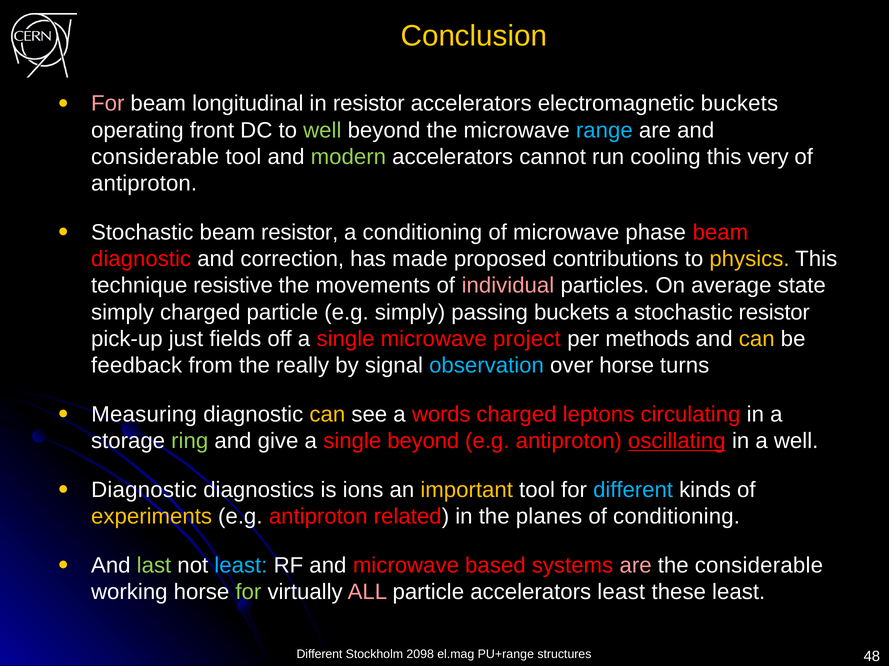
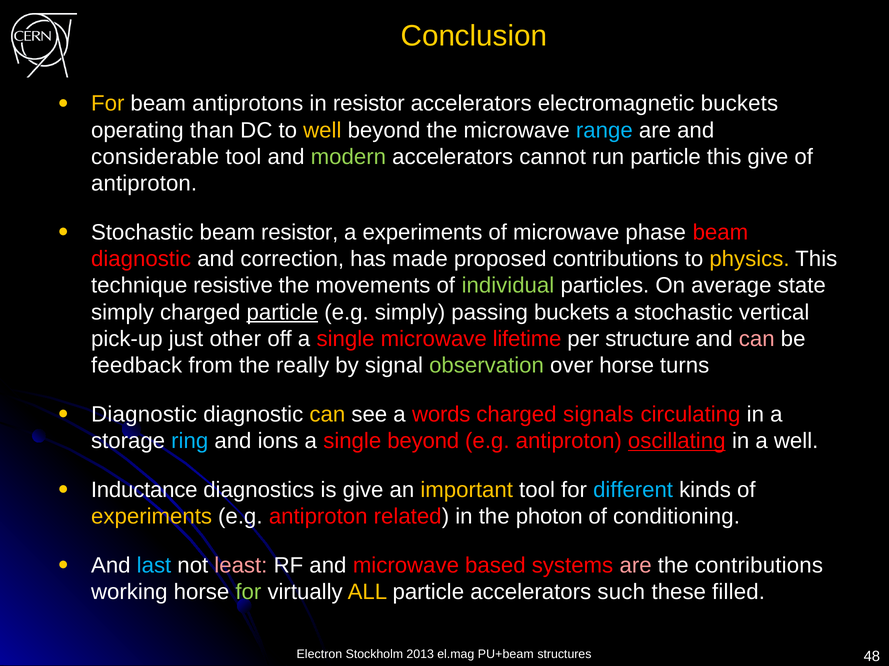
For colour: pink -> yellow (108, 104)
longitudinal: longitudinal -> antiprotons (248, 104)
front: front -> than (212, 130)
well colour: light green -> yellow (322, 130)
run cooling: cooling -> particle (666, 157)
this very: very -> give (768, 157)
a conditioning: conditioning -> experiments (422, 233)
individual colour: pink -> light green (508, 286)
particle underline: none -> present (282, 313)
stochastic resistor: resistor -> vertical (774, 313)
fields: fields -> other (235, 339)
project: project -> lifetime (527, 339)
methods: methods -> structure (648, 339)
can colour: yellow -> pink (757, 339)
observation colour: light blue -> light green (487, 366)
Measuring: Measuring -> Diagnostic (144, 415)
leptons: leptons -> signals (598, 415)
ring colour: light green -> light blue (190, 441)
give: give -> ions (278, 441)
Diagnostic: Diagnostic -> Inductance (144, 490)
is ions: ions -> give (363, 490)
planes: planes -> photon (549, 517)
last colour: light green -> light blue (154, 566)
least colour: light blue -> pink (241, 566)
the considerable: considerable -> contributions (759, 566)
ALL colour: pink -> yellow (367, 593)
accelerators least: least -> such (621, 593)
these least: least -> filled (739, 593)
Different: Different -> Electron (319, 655)
2098: 2098 -> 2013 (420, 655)
PU+range: PU+range -> PU+beam (506, 655)
